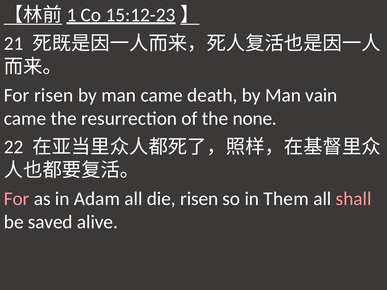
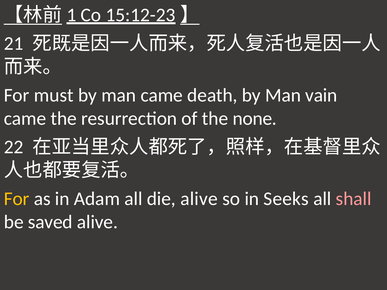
For risen: risen -> must (54, 95)
For colour: pink -> yellow (17, 199)
die risen: risen -> alive (199, 199)
Them: Them -> Seeks (286, 199)
